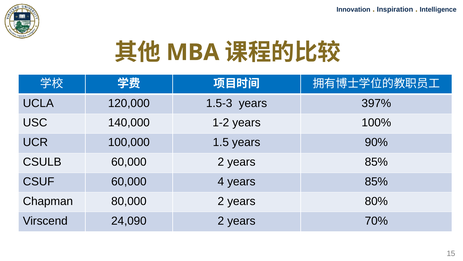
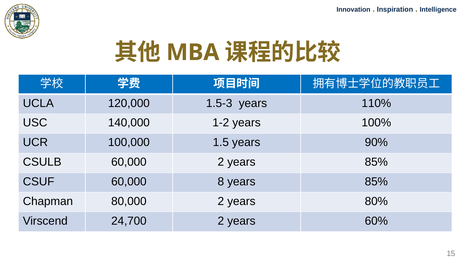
397%: 397% -> 110% (376, 103)
4: 4 -> 8 (221, 181)
24,090: 24,090 -> 24,700 (129, 220)
70%: 70% -> 60% (376, 220)
